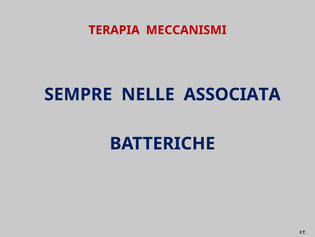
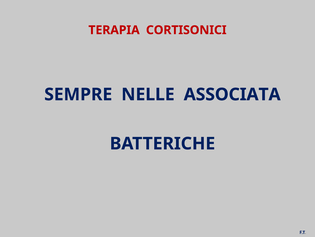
MECCANISMI: MECCANISMI -> CORTISONICI (186, 30)
